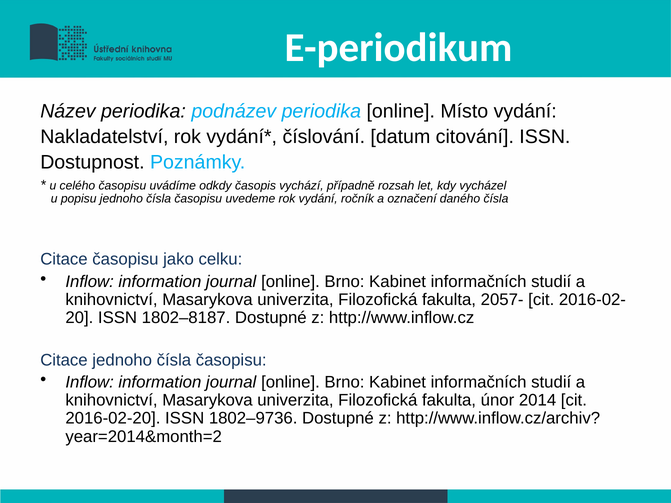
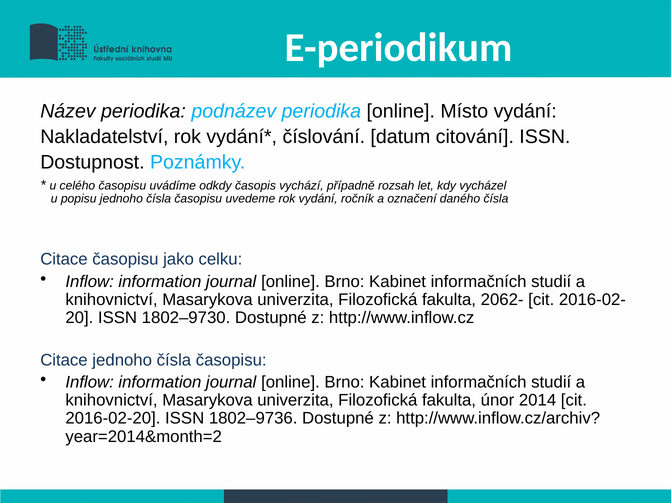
2057-: 2057- -> 2062- (502, 300)
1802–8187: 1802–8187 -> 1802–9730 (186, 318)
